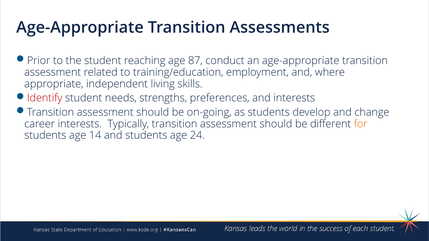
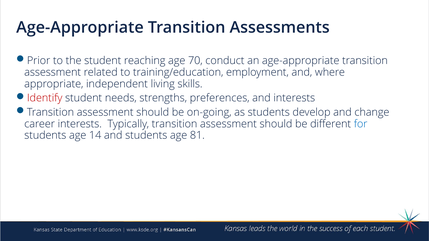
87: 87 -> 70 (195, 61)
for colour: orange -> blue (361, 124)
24: 24 -> 81 (197, 136)
